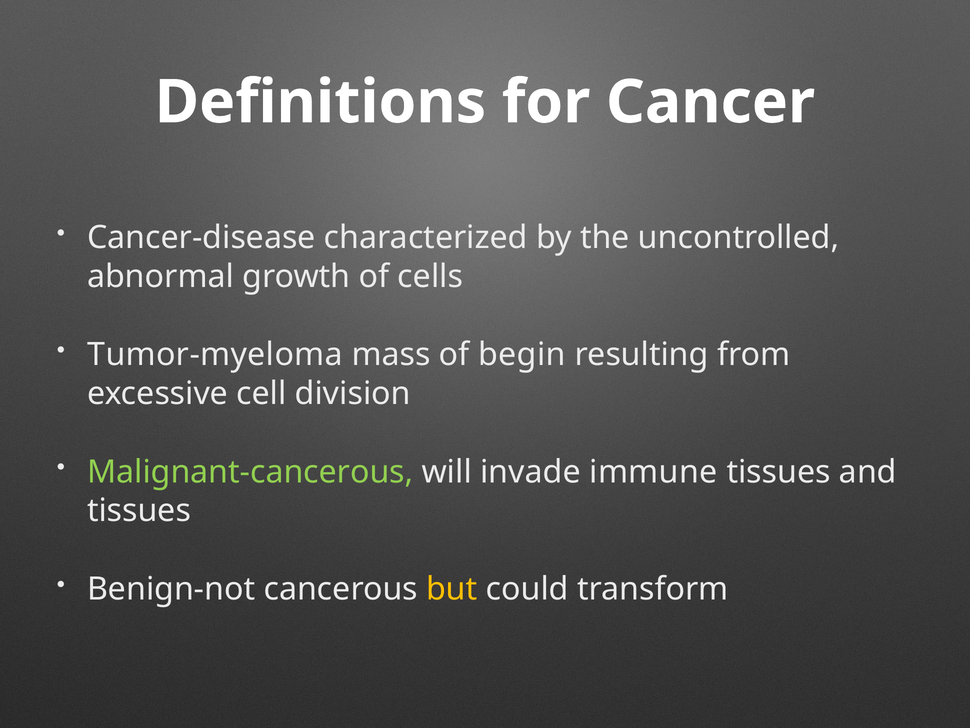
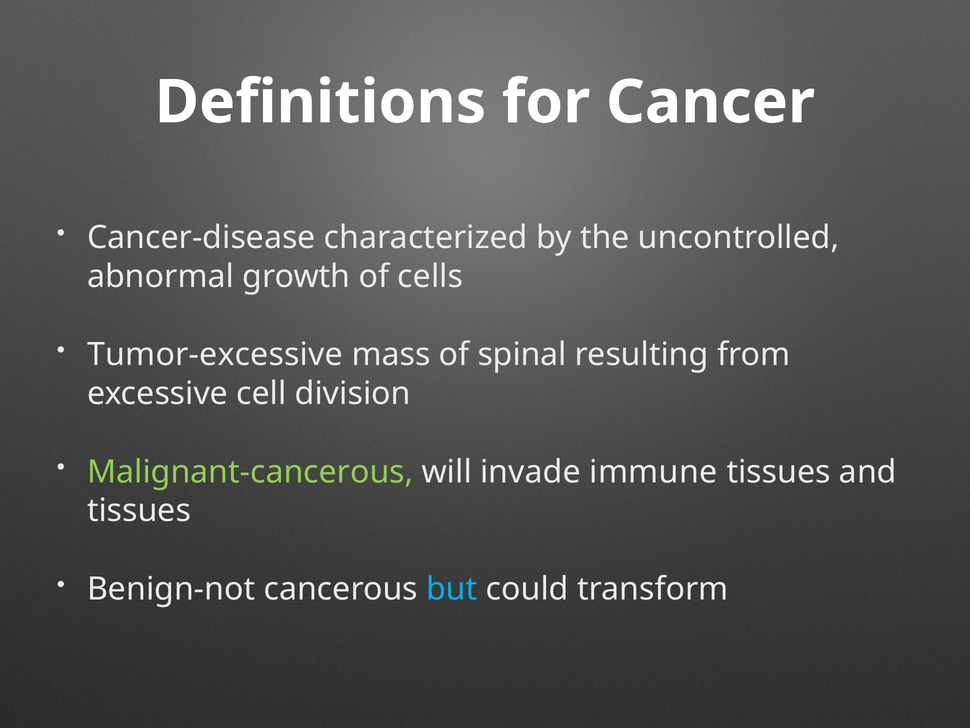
Tumor-myeloma: Tumor-myeloma -> Tumor-excessive (215, 355)
begin: begin -> spinal (522, 355)
but colour: yellow -> light blue (452, 589)
